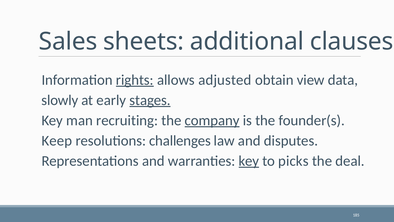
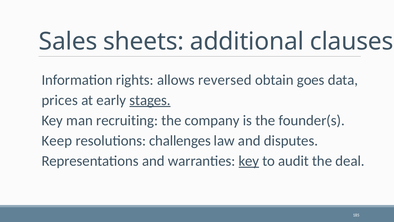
rights underline: present -> none (135, 80)
adjusted: adjusted -> reversed (225, 80)
view: view -> goes (311, 80)
slowly: slowly -> prices (60, 100)
company underline: present -> none (212, 120)
picks: picks -> audit (293, 161)
